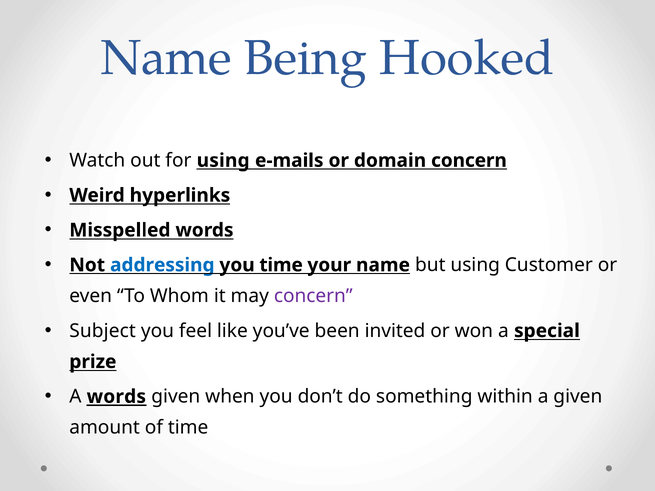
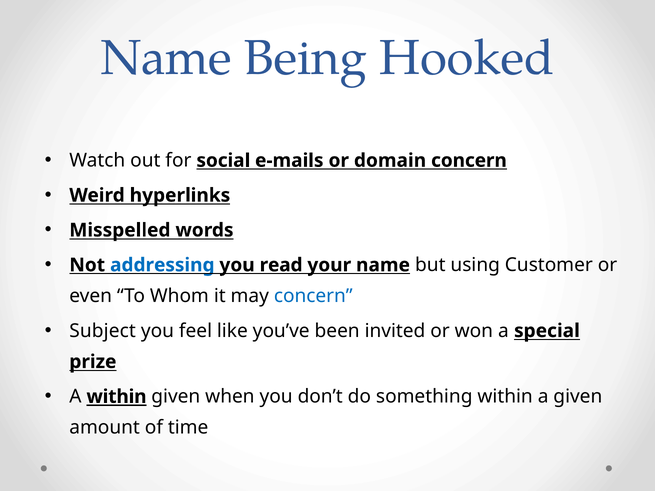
for using: using -> social (223, 161)
you time: time -> read (281, 265)
concern colour: purple -> blue (313, 296)
A words: words -> within (117, 397)
